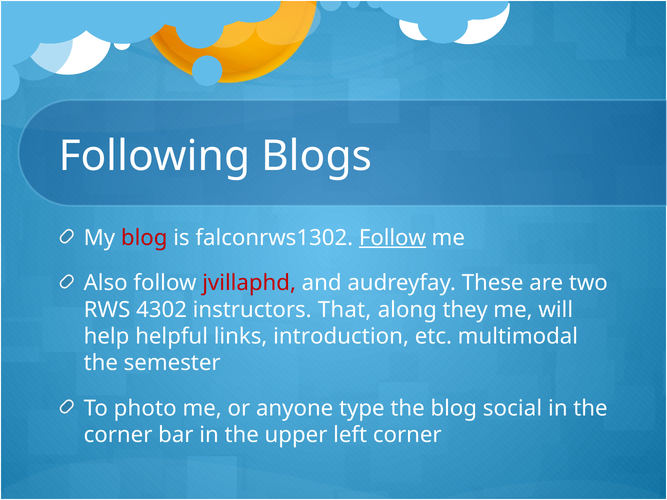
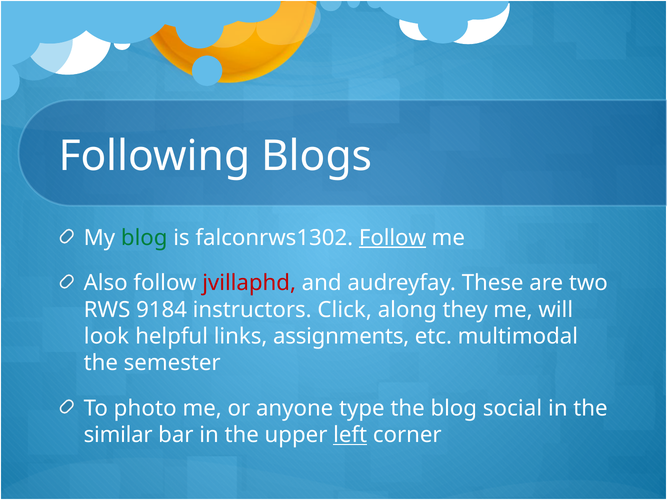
blog colour: red -> green (144, 238)
4302: 4302 -> 9184 (162, 310)
That: That -> Click (345, 310)
help: help -> look (106, 337)
introduction: introduction -> assignments (341, 337)
corner: corner -> similar (118, 435)
left underline: none -> present (350, 435)
